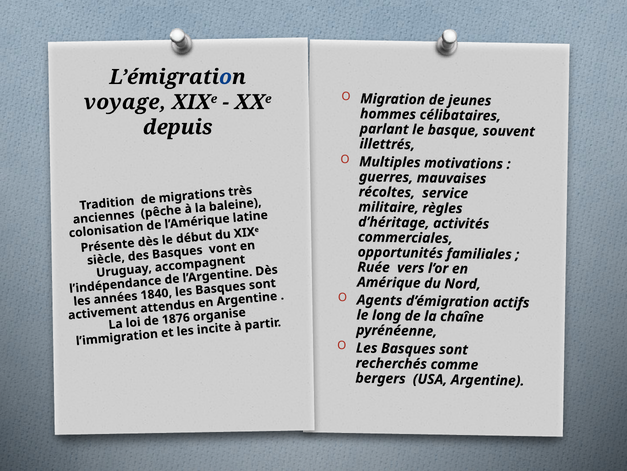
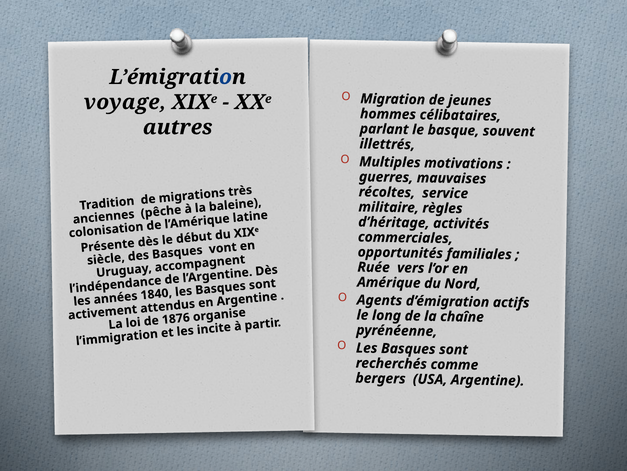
depuis: depuis -> autres (178, 127)
